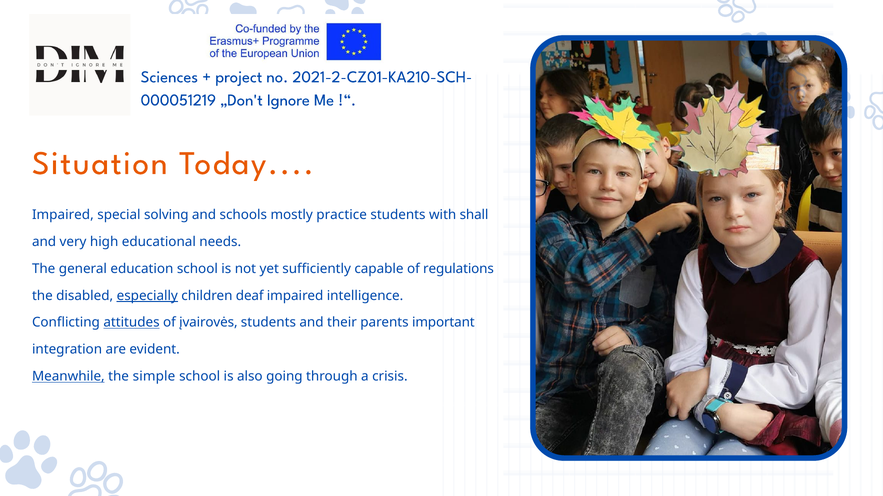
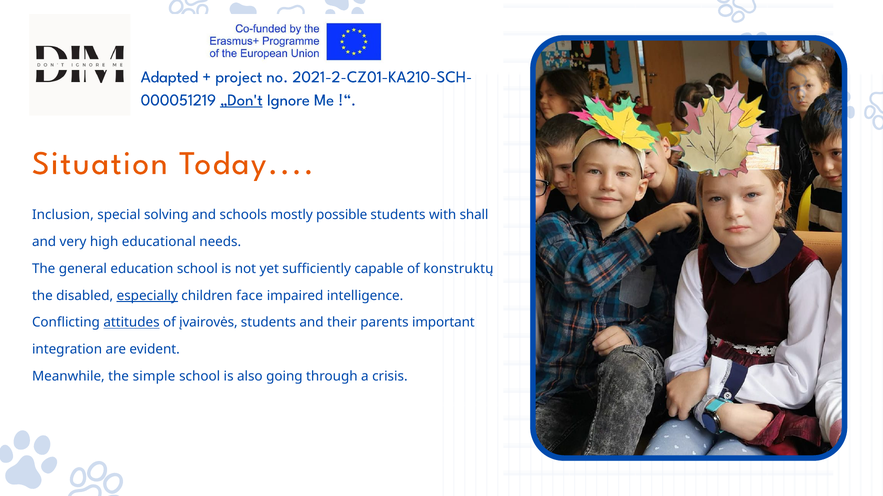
Sciences: Sciences -> Adapted (169, 77)
„Don't underline: none -> present (241, 100)
Impaired: Impaired -> Inclusion (63, 215)
practice: practice -> possible (342, 215)
regulations: regulations -> konstruktų (458, 269)
deaf: deaf -> face (250, 296)
Meanwhile underline: present -> none (68, 377)
